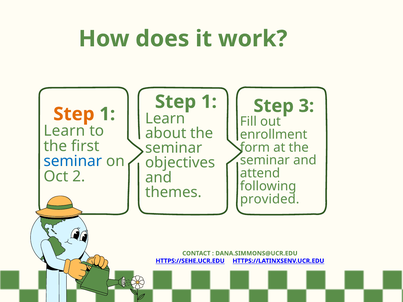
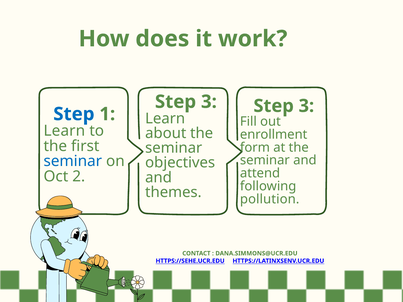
1: 1 -> 3 (209, 102)
Step colour: orange -> blue (74, 114)
provided: provided -> pollution (270, 199)
